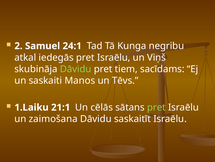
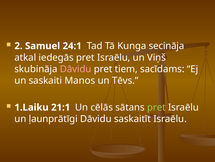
negribu: negribu -> secināja (166, 46)
Dāvidu colour: light green -> pink (76, 69)
zaimošana: zaimošana -> ļaunprātīgi (53, 118)
